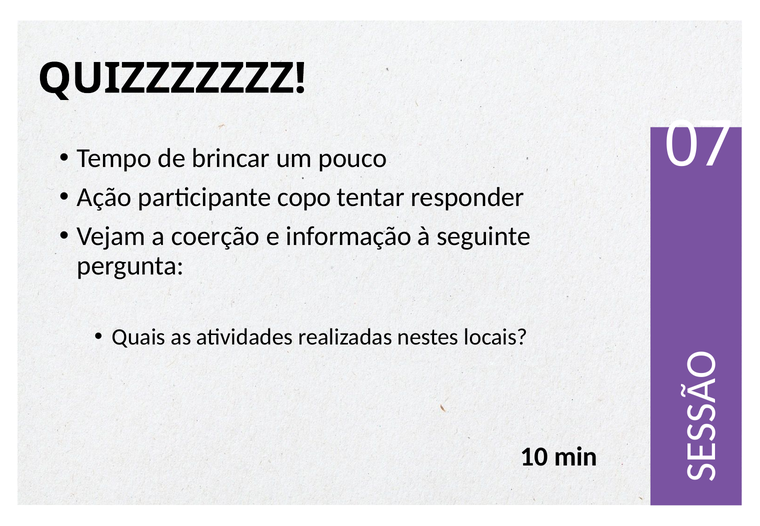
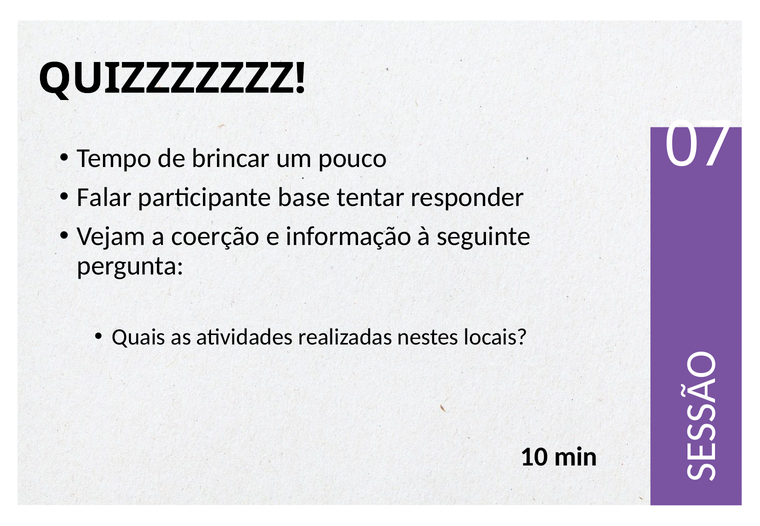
Ação: Ação -> Falar (104, 197)
copo: copo -> base (304, 197)
